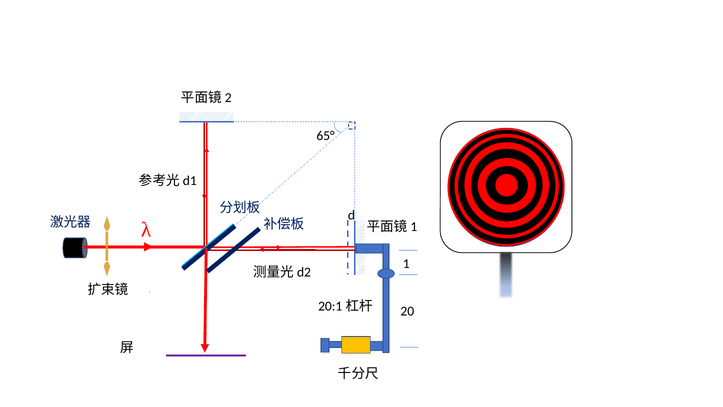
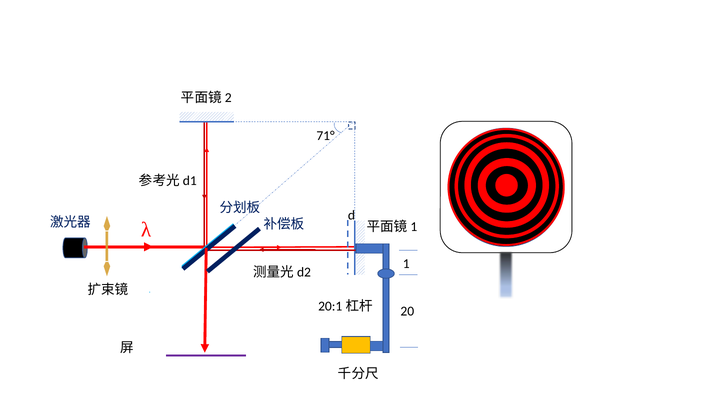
65°: 65° -> 71° (326, 136)
